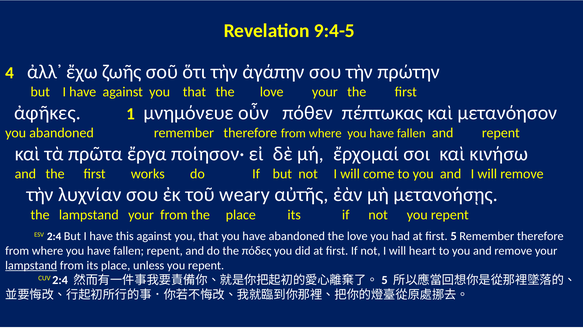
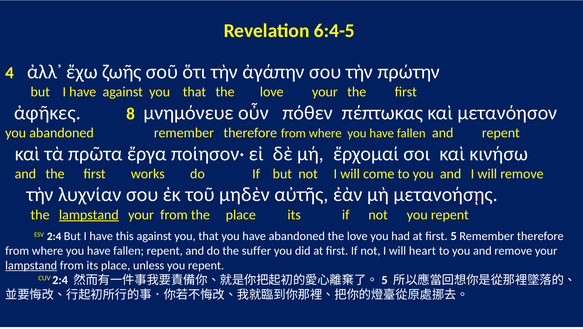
9:4-5: 9:4-5 -> 6:4-5 (334, 31)
1: 1 -> 8 (131, 114)
weary: weary -> μηδὲν (245, 195)
lampstand underline: none -> present (89, 215)
πόδες: πόδες -> suffer (256, 251)
